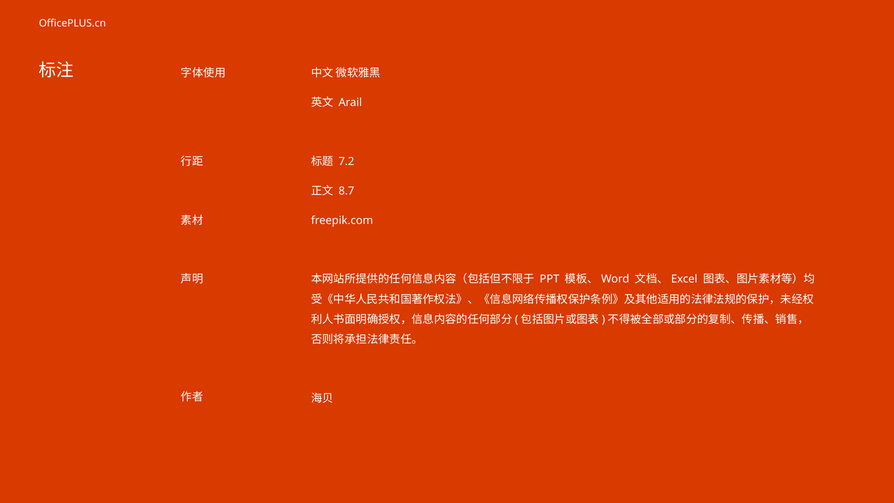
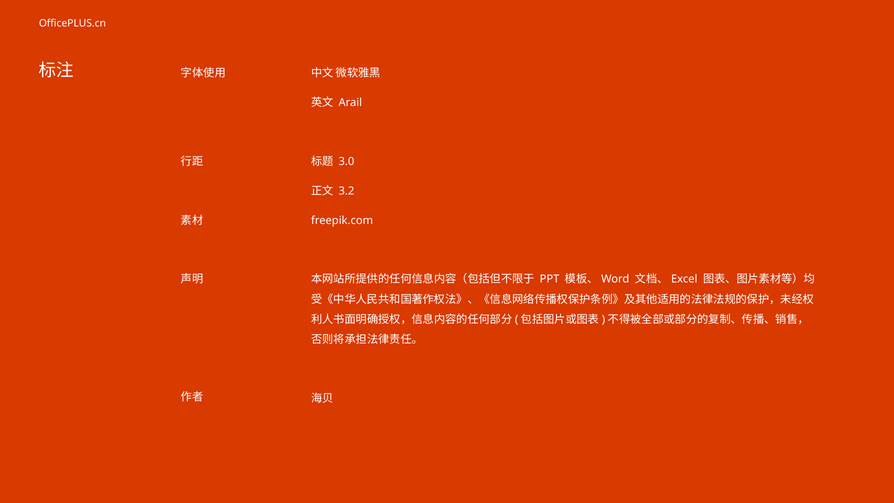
7.2: 7.2 -> 3.0 (346, 162)
8.7: 8.7 -> 3.2 (346, 191)
